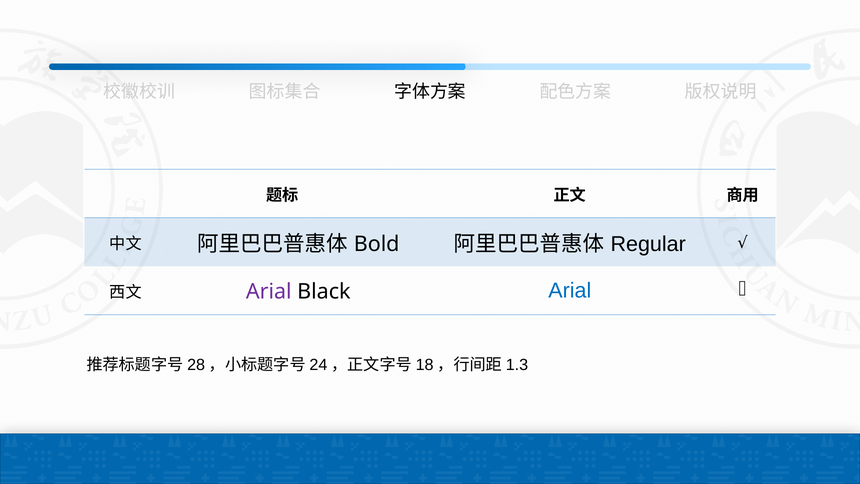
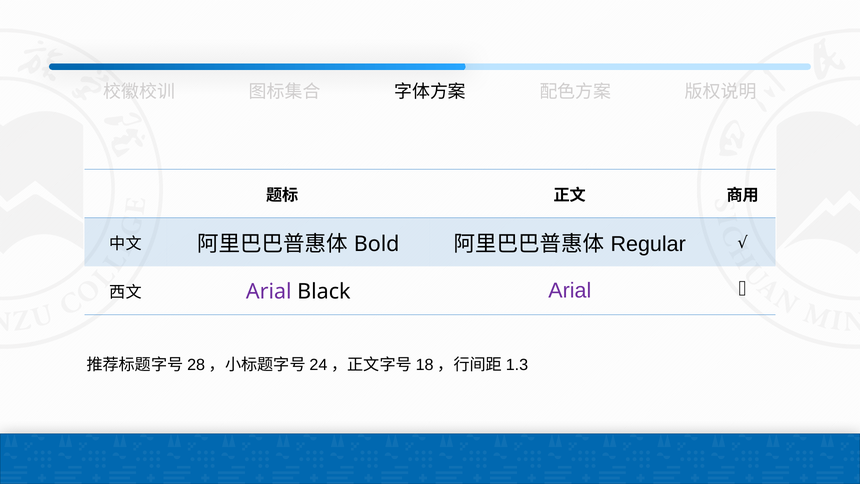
Arial colour: blue -> purple (570, 291)
